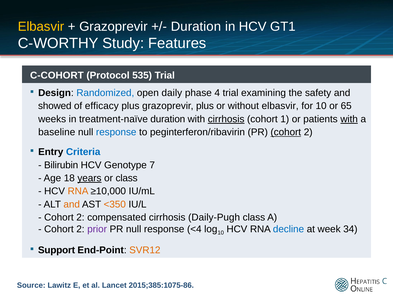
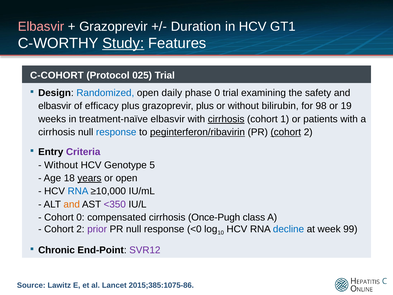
Elbasvir colour: yellow -> pink (41, 26)
Study underline: none -> present (123, 43)
535: 535 -> 025 (142, 75)
phase 4: 4 -> 0 (217, 93)
showed: showed -> elbasvir (55, 106)
without elbasvir: elbasvir -> bilirubin (280, 106)
for 10: 10 -> 98 (321, 106)
65: 65 -> 19 (346, 106)
treatment-naïve duration: duration -> elbasvir (168, 119)
with underline: present -> none (349, 119)
baseline: baseline -> cirrhosis (57, 132)
peginterferon/ribavirin underline: none -> present (197, 132)
Criteria colour: blue -> purple (83, 152)
Bilirubin: Bilirubin -> Without (61, 165)
7: 7 -> 5 (152, 165)
or class: class -> open (127, 178)
RNA colour: orange -> blue (78, 191)
<350 colour: orange -> purple (115, 204)
2: 2 -> 0 (80, 217)
Daily-Pugh: Daily-Pugh -> Once-Pugh (214, 217)
<4: <4 -> <0 (194, 229)
34: 34 -> 99 (350, 229)
Support: Support -> Chronic (57, 250)
SVR12 colour: orange -> purple (145, 250)
